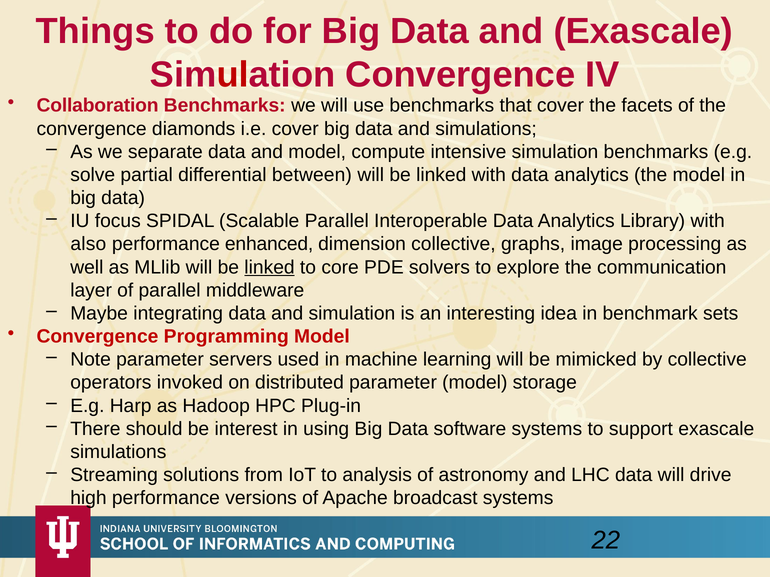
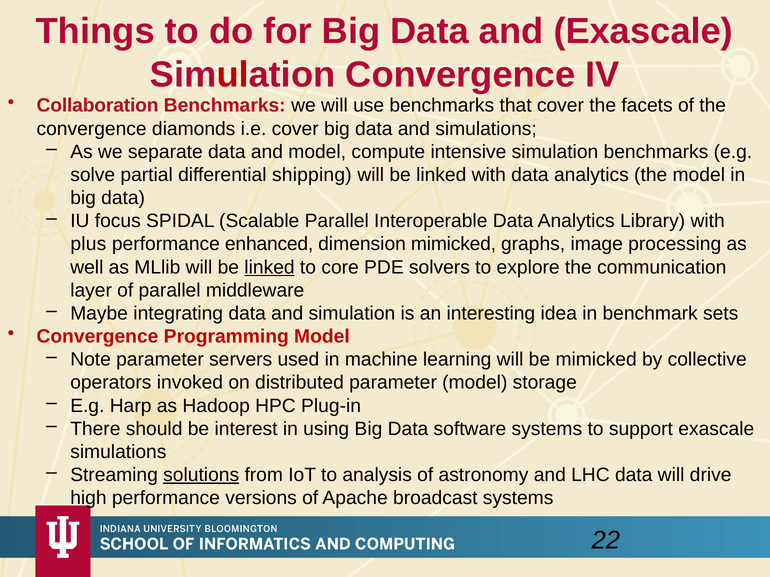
between: between -> shipping (312, 175)
also: also -> plus (88, 244)
dimension collective: collective -> mimicked (454, 244)
solutions underline: none -> present (201, 475)
